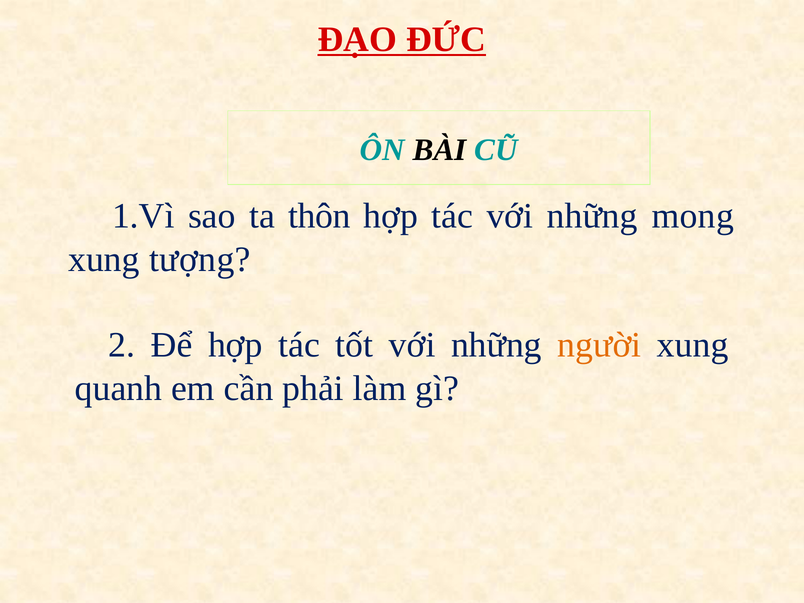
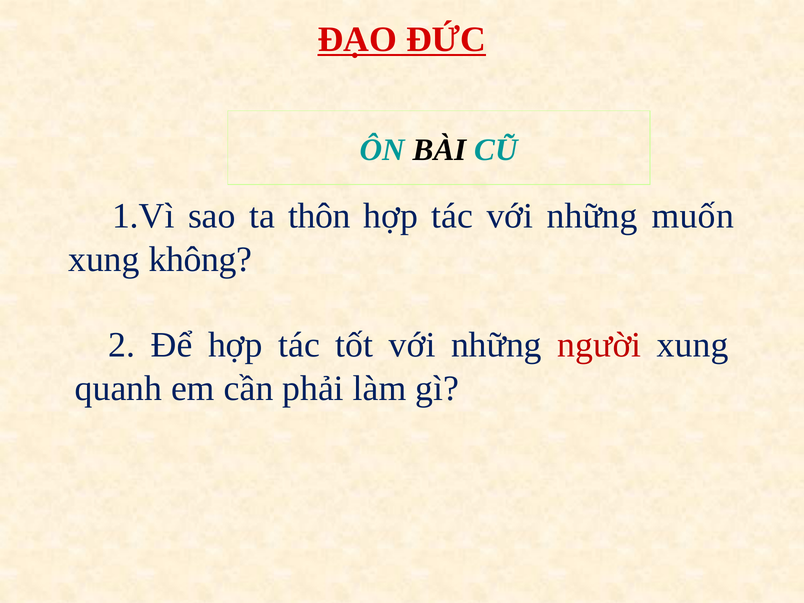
mong: mong -> muốn (693, 216)
tượng: tượng -> không (200, 260)
người colour: orange -> red (599, 345)
